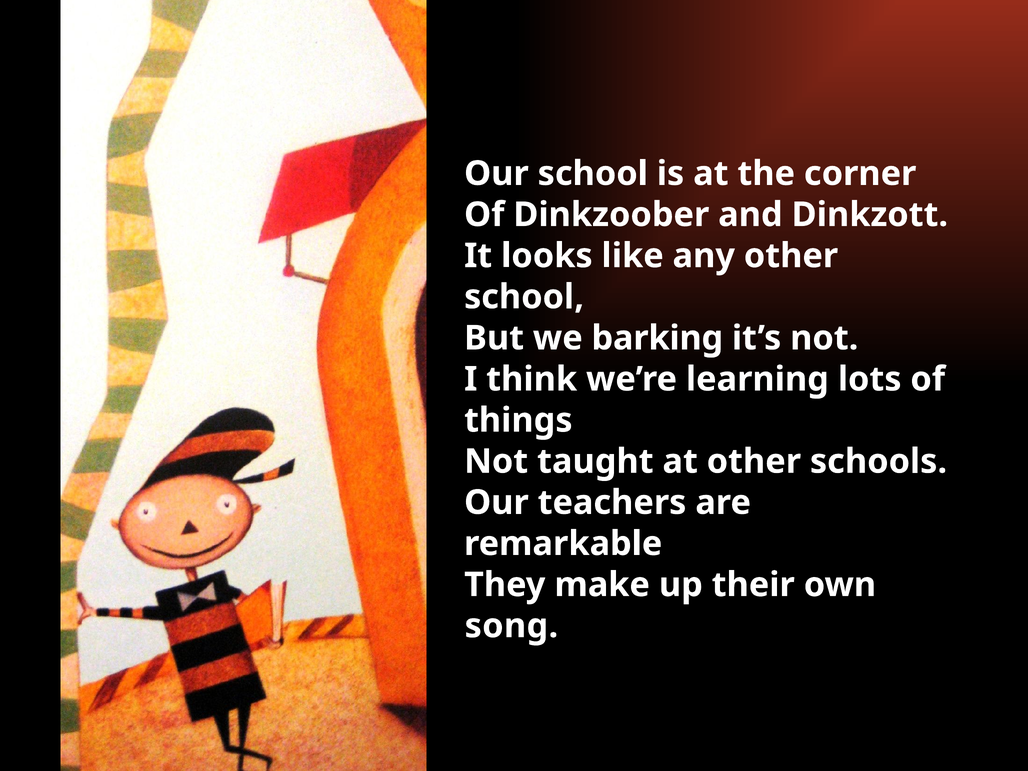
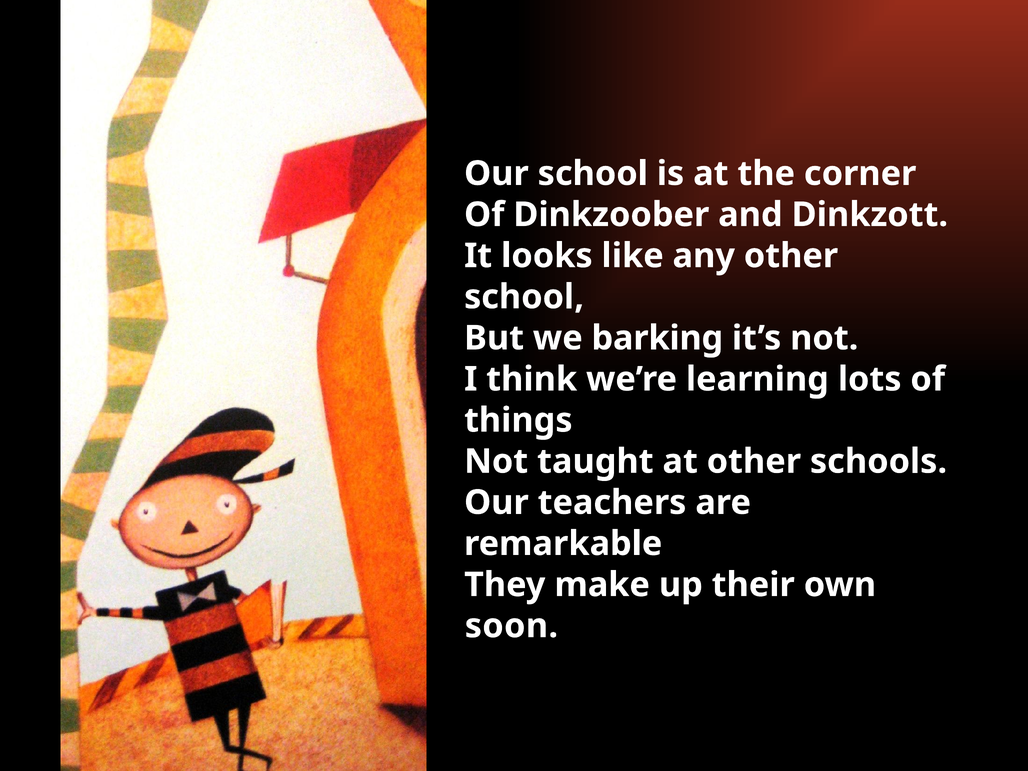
song: song -> soon (511, 626)
